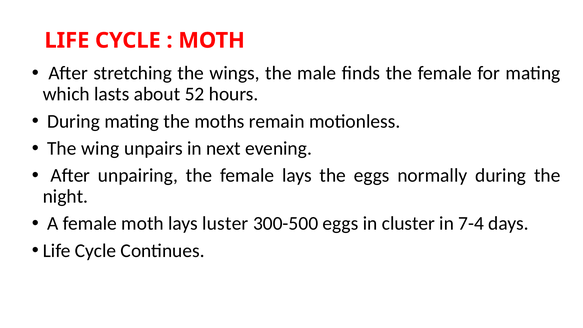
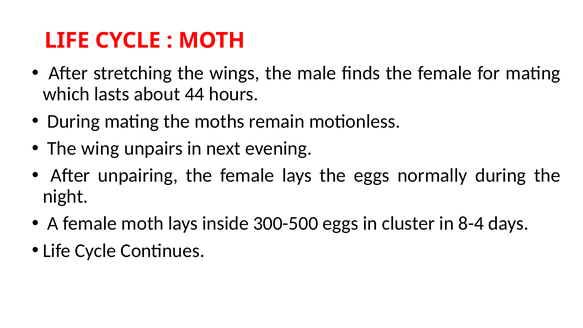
52: 52 -> 44 (195, 94)
luster: luster -> inside (225, 223)
7-4: 7-4 -> 8-4 (471, 223)
